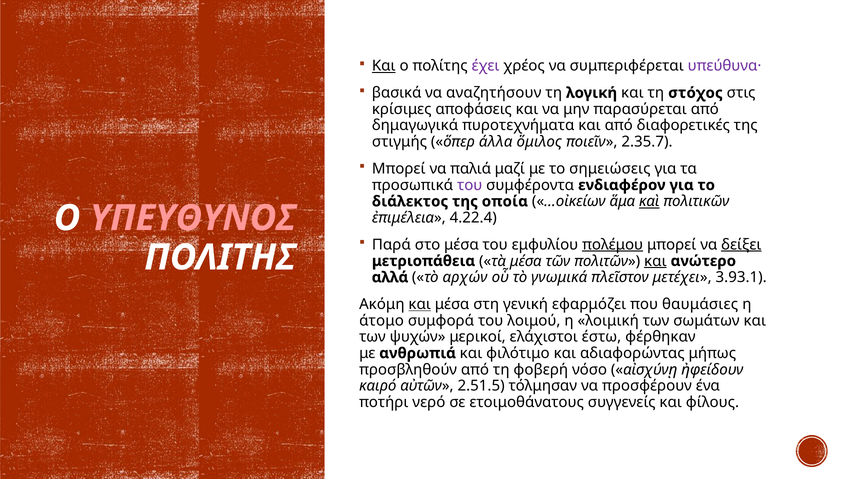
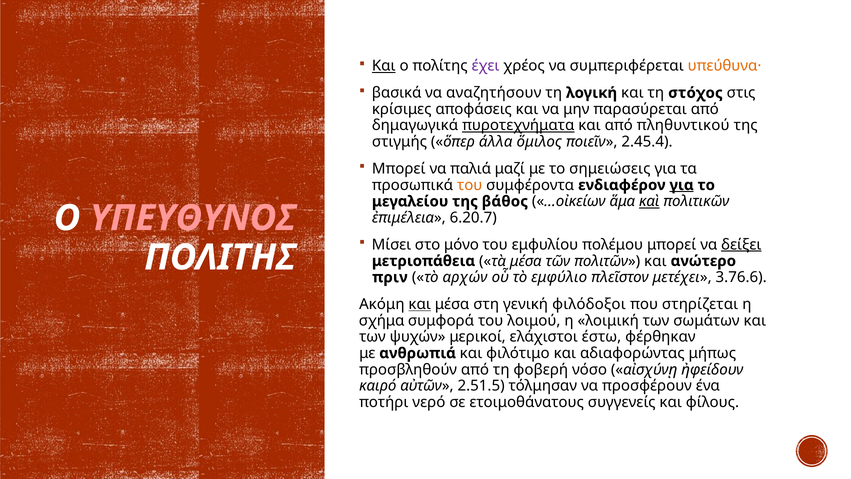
υπεύθυνα· colour: purple -> orange (725, 66)
πυροτεχνήματα underline: none -> present (518, 125)
διαφορετικές: διαφορετικές -> πληθυντικού (683, 125)
2.35.7: 2.35.7 -> 2.45.4 (647, 142)
του colour: purple -> orange (470, 185)
για underline: none -> present (682, 185)
διάλεκτος: διάλεκτος -> μεγαλείου (410, 201)
οποία: οποία -> βάθος (505, 201)
4.22.4: 4.22.4 -> 6.20.7 (473, 218)
Παρά: Παρά -> Μίσει (391, 245)
στο μέσα: μέσα -> μόνο (461, 245)
πολέμου underline: present -> none (613, 245)
και underline: present -> none (655, 261)
αλλά: αλλά -> πριν (390, 277)
γνωμικά: γνωμικά -> εμφύλιο (559, 277)
3.93.1: 3.93.1 -> 3.76.6 (741, 277)
εφαρμόζει: εφαρμόζει -> φιλόδοξοι (589, 304)
θαυμάσιες: θαυμάσιες -> στηρίζεται (700, 304)
άτομο: άτομο -> σχήμα (382, 320)
